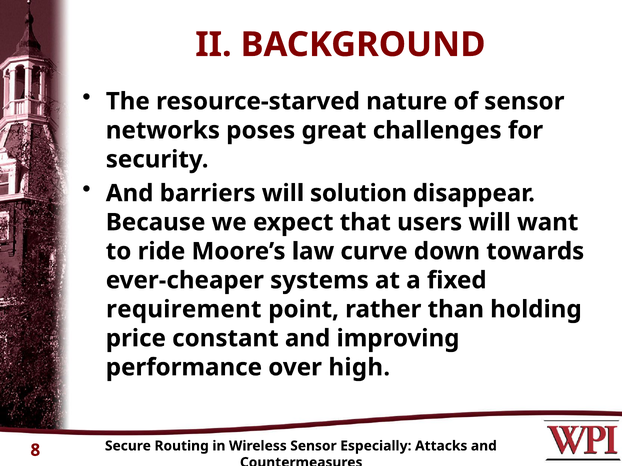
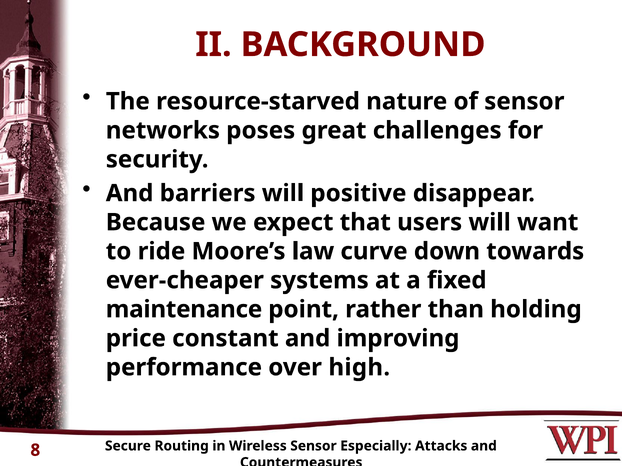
solution: solution -> positive (358, 193)
requirement: requirement -> maintenance (184, 310)
